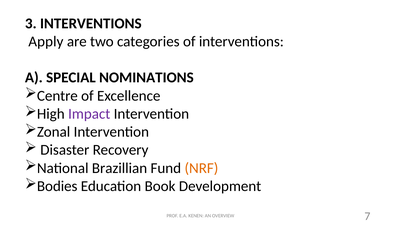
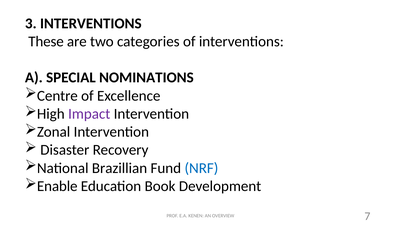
Apply: Apply -> These (46, 41)
NRF colour: orange -> blue (201, 168)
Bodies: Bodies -> Enable (57, 186)
